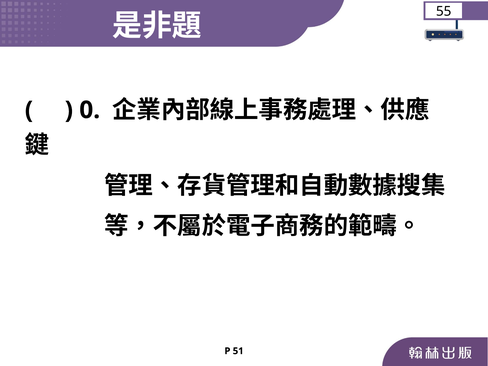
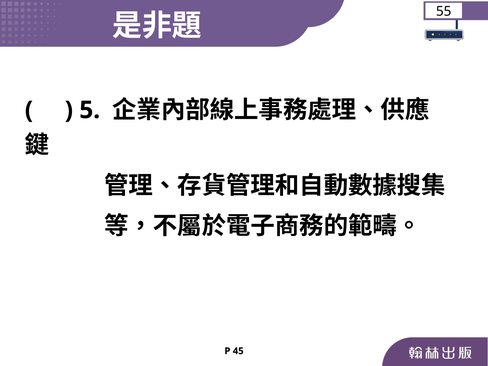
0: 0 -> 5 (90, 110)
51: 51 -> 45 (238, 351)
